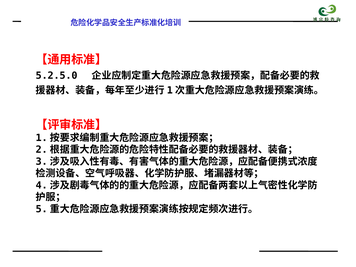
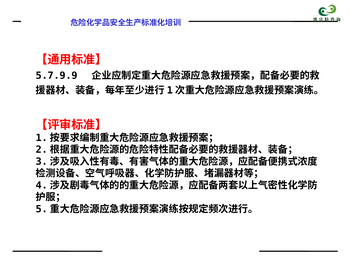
5.2.5.0: 5.2.5.0 -> 5.7.9.9 (57, 76)
